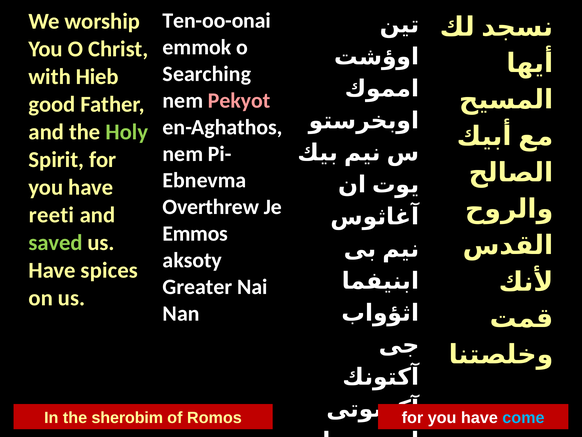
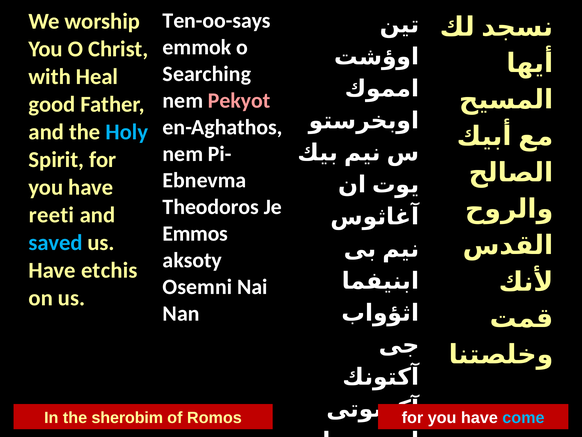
Ten-oo-onai: Ten-oo-onai -> Ten-oo-says (217, 21)
Hieb: Hieb -> Heal (97, 77)
Holy colour: light green -> light blue (127, 132)
Overthrew: Overthrew -> Theodoros (211, 207)
saved colour: light green -> light blue (56, 243)
spices: spices -> etchis (109, 270)
Greater: Greater -> Osemni (197, 287)
